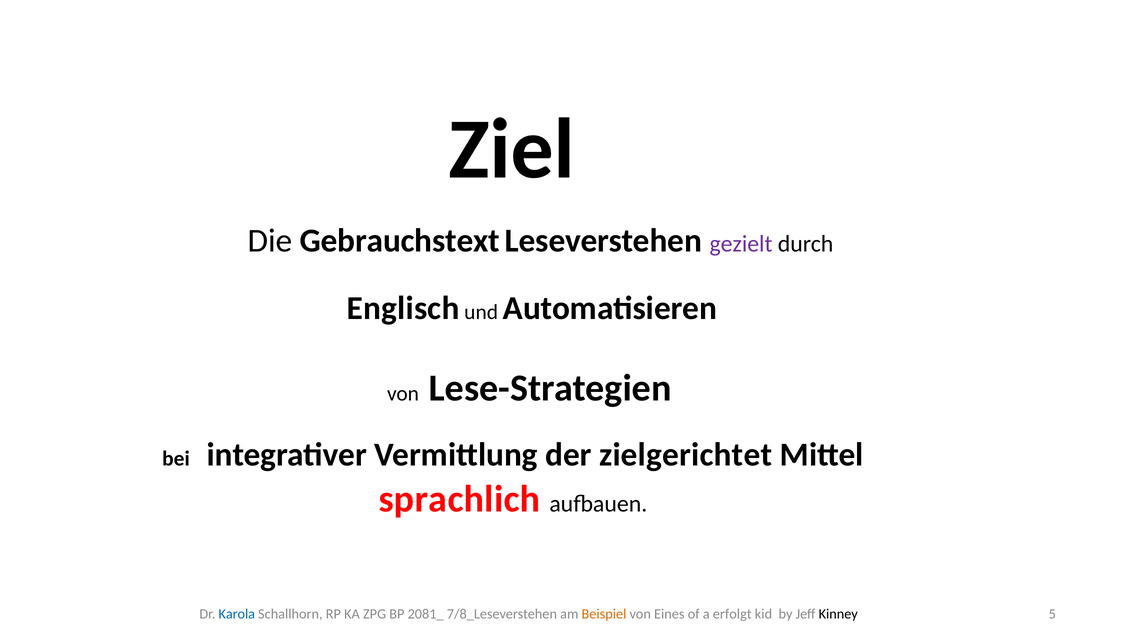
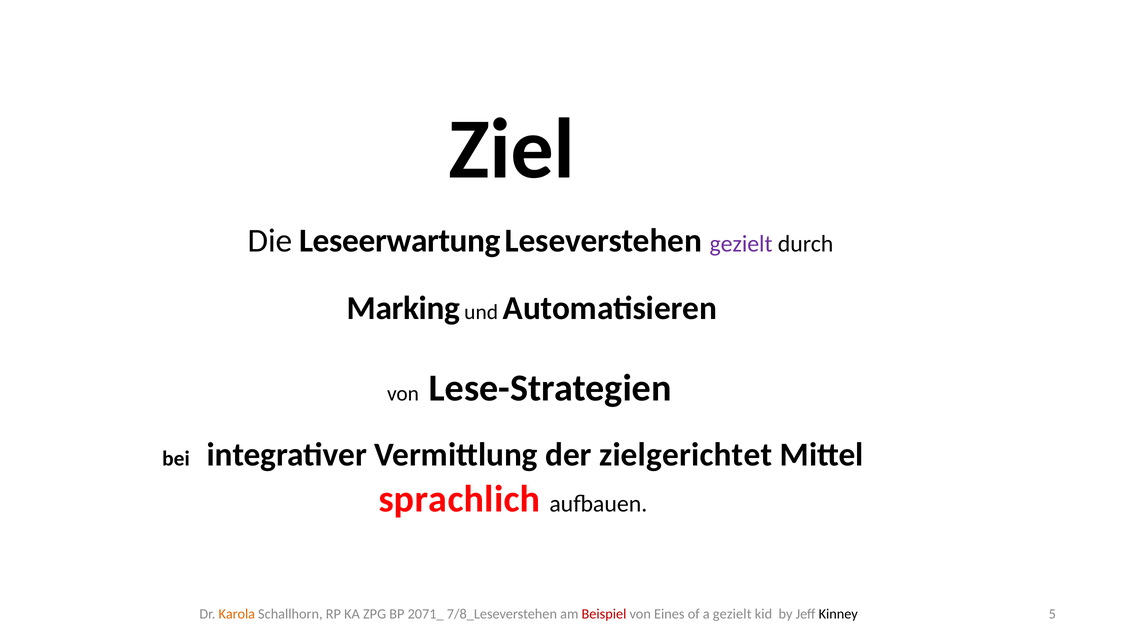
Gebrauchstext: Gebrauchstext -> Leseerwartung (400, 241)
Englisch: Englisch -> Marking (403, 308)
Karola colour: blue -> orange (237, 614)
2081_: 2081_ -> 2071_ (426, 614)
Beispiel colour: orange -> red (604, 614)
a erfolgt: erfolgt -> gezielt (732, 614)
